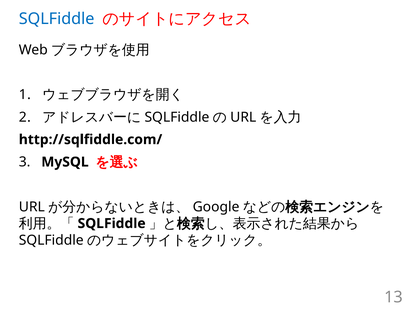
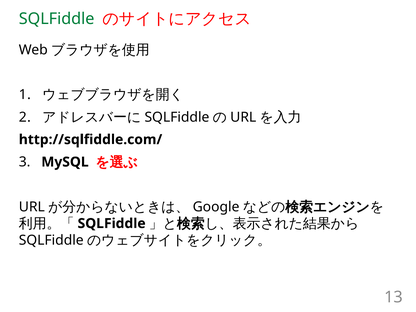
SQLFiddle colour: blue -> green (57, 19)
